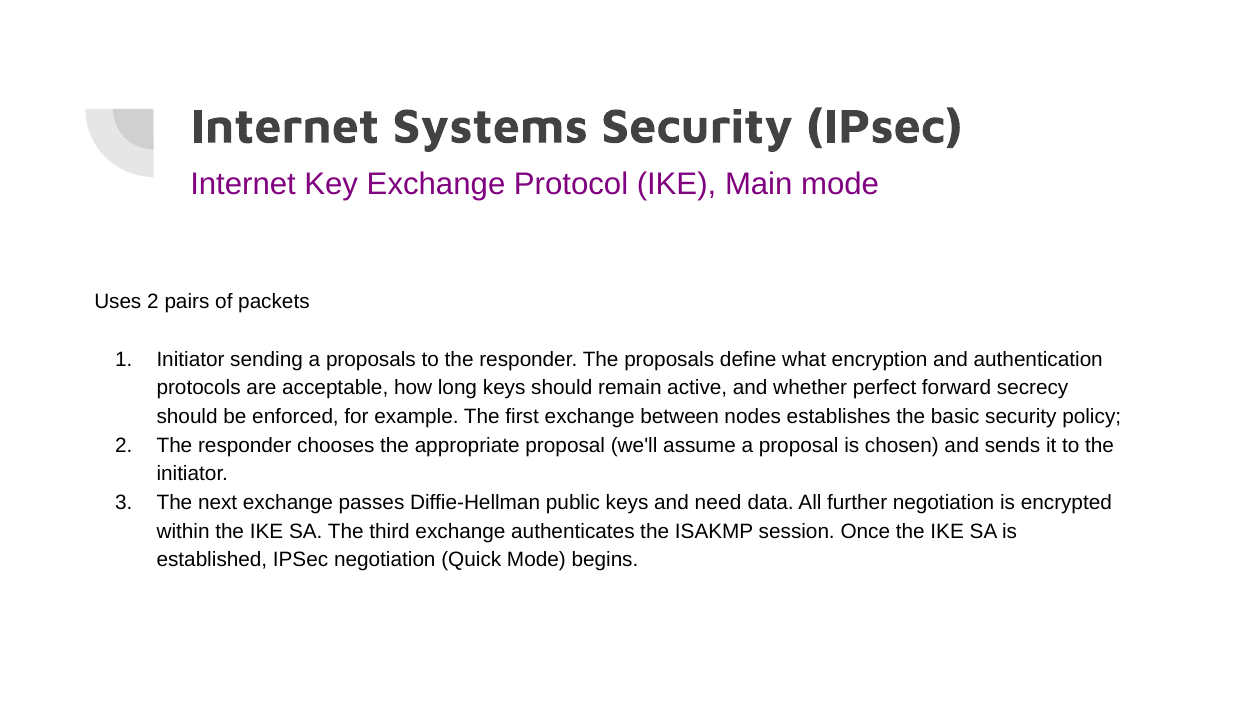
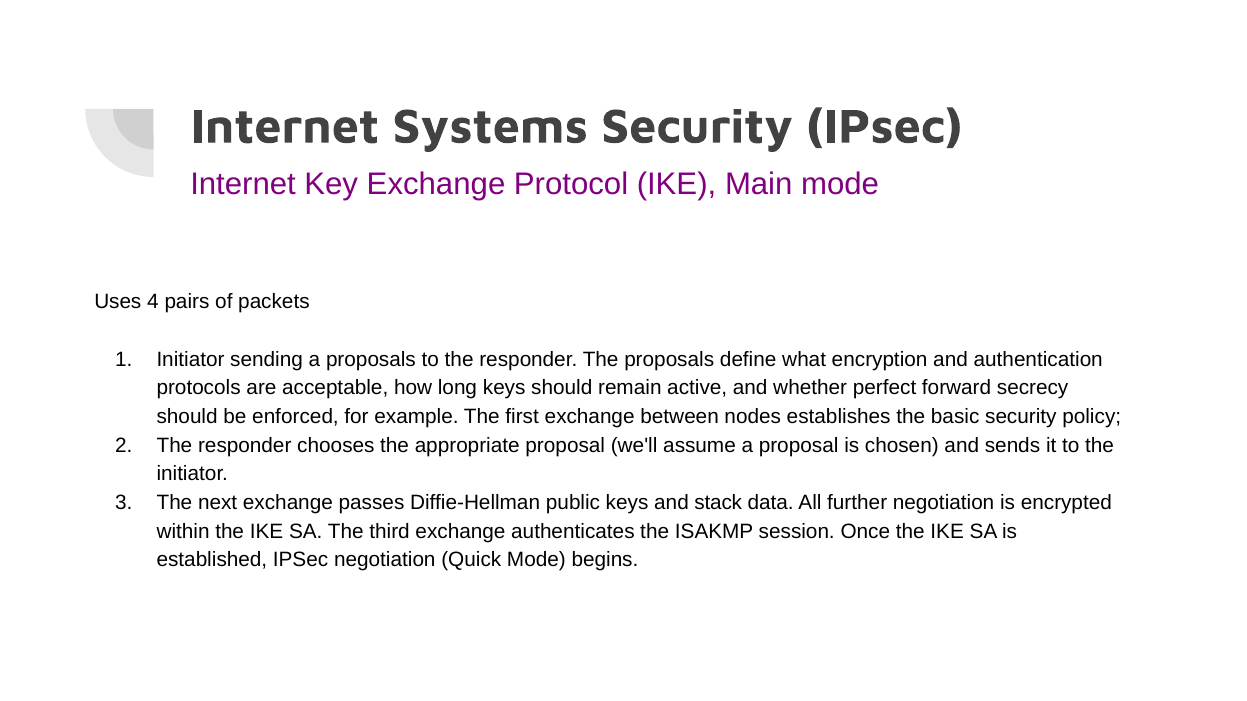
Uses 2: 2 -> 4 (153, 302)
need: need -> stack (718, 503)
